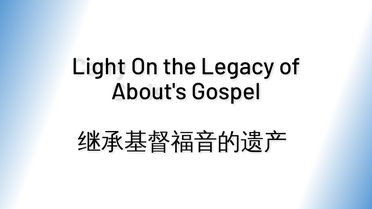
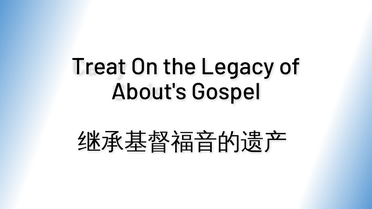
Light: Light -> Treat (99, 67)
